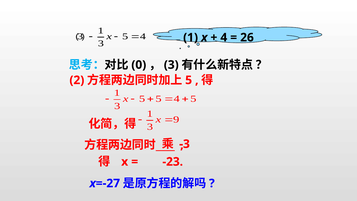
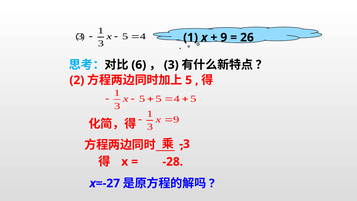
4: 4 -> 9 (224, 37)
0: 0 -> 6 (139, 65)
-23: -23 -> -28 (173, 162)
